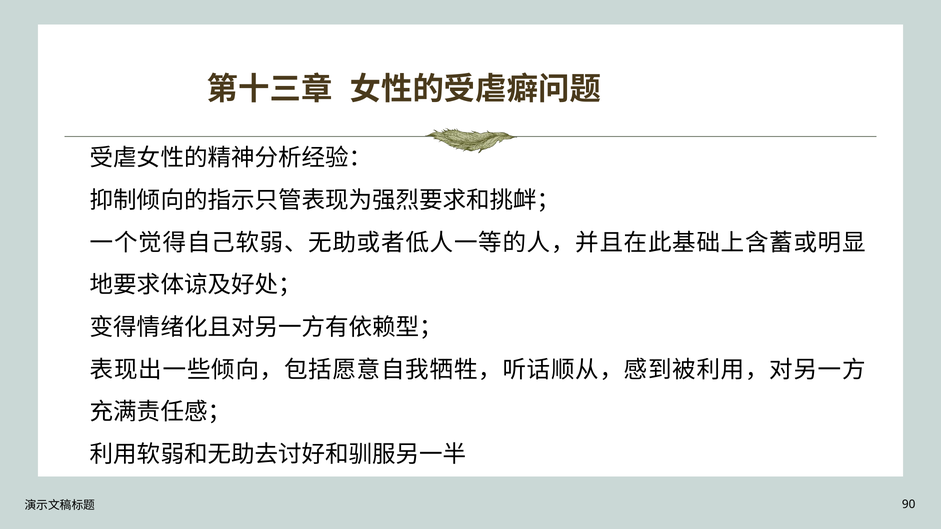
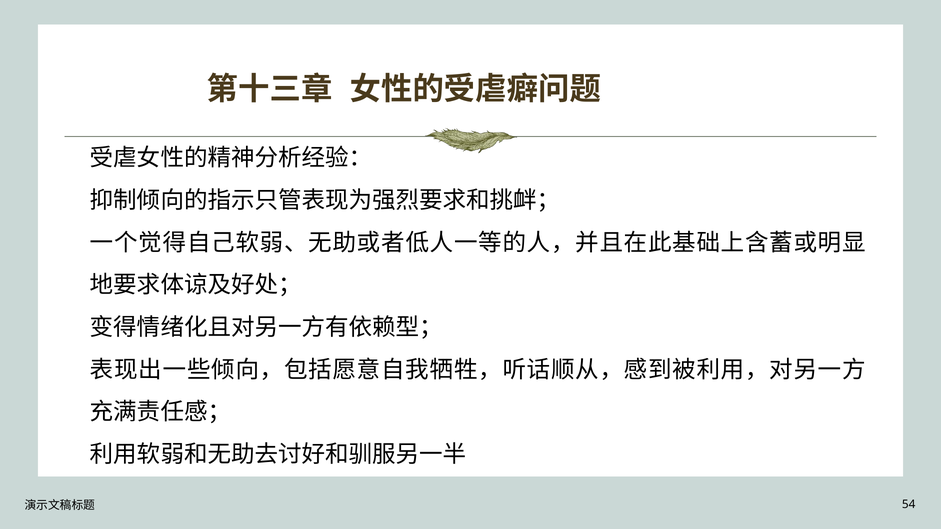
90: 90 -> 54 (909, 505)
